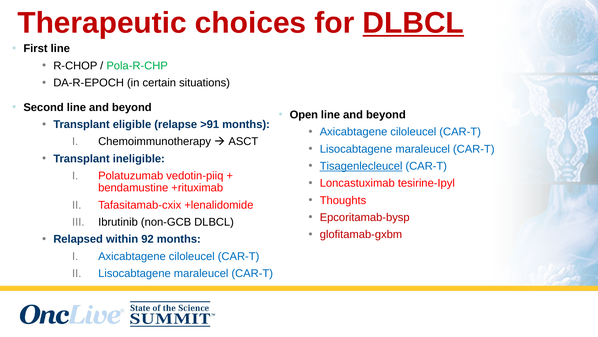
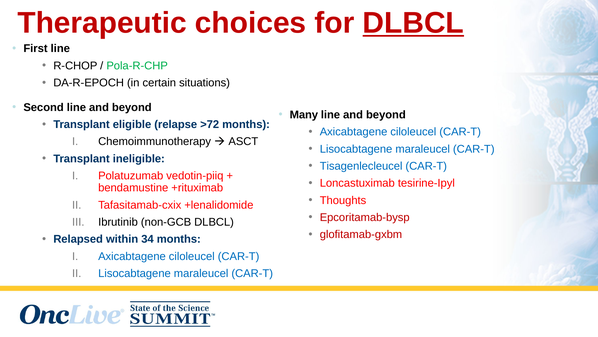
Open: Open -> Many (304, 115)
>91: >91 -> >72 (210, 124)
Tisagenlecleucel underline: present -> none (361, 166)
92: 92 -> 34 (147, 239)
